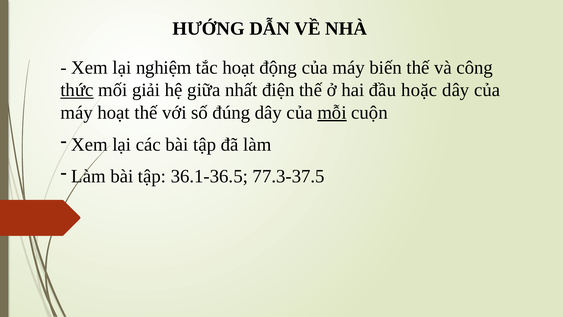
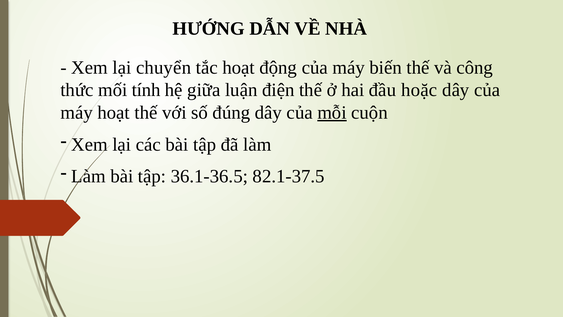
nghiệm: nghiệm -> chuyển (164, 67)
thức underline: present -> none (77, 90)
giải: giải -> tính (146, 90)
nhất: nhất -> luận (241, 90)
77.3-37.5: 77.3-37.5 -> 82.1-37.5 (289, 176)
